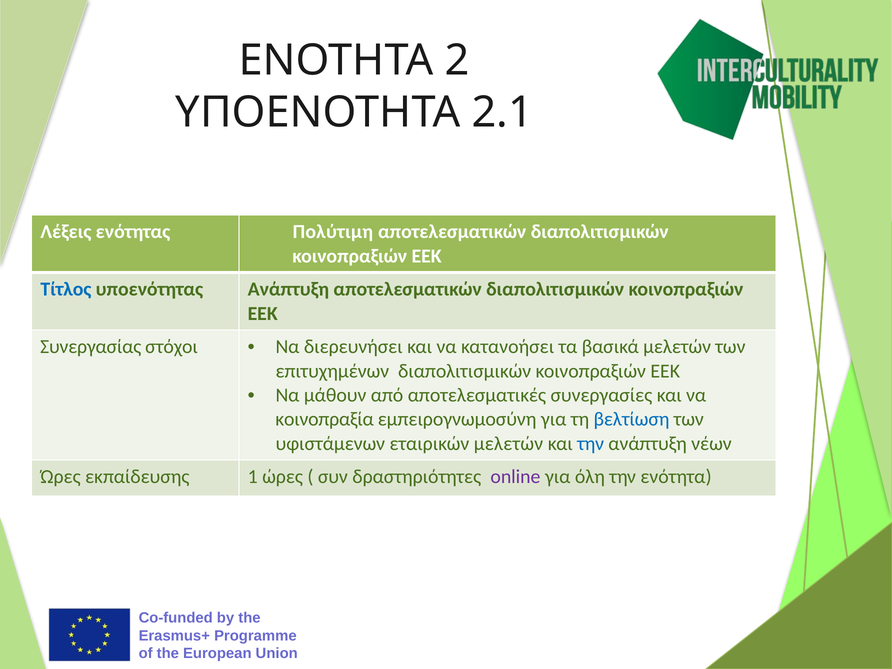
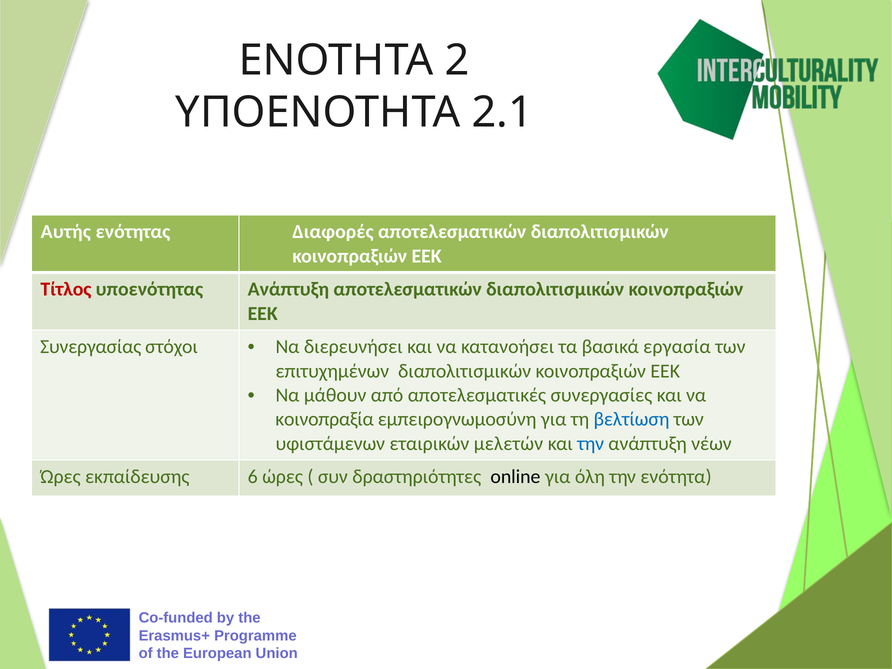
Λέξεις: Λέξεις -> Αυτής (66, 232)
Πολύτιμη: Πολύτιμη -> Διαφορές (333, 232)
Τίτλος colour: blue -> red (66, 289)
βασικά μελετών: μελετών -> εργασία (677, 347)
1: 1 -> 6 (253, 477)
online colour: purple -> black (515, 477)
